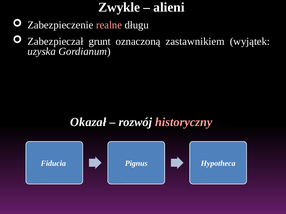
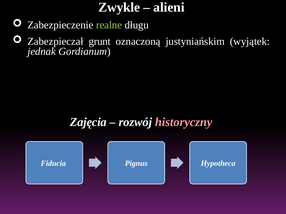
realne colour: pink -> light green (109, 25)
zastawnikiem: zastawnikiem -> justyniańskim (195, 41)
uzyska: uzyska -> jednak (42, 52)
Okazał: Okazał -> Zajęcia (88, 122)
